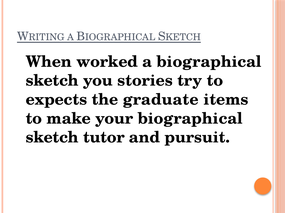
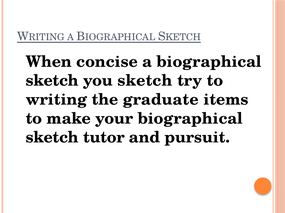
worked: worked -> concise (107, 62)
you stories: stories -> sketch (145, 81)
expects: expects -> writing (56, 100)
